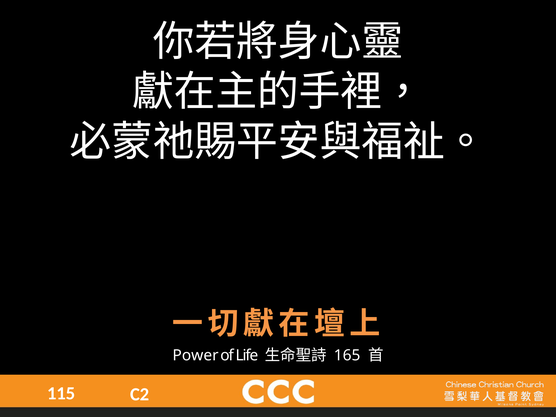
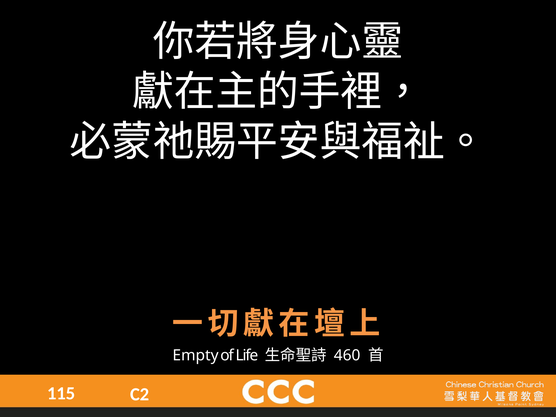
Power: Power -> Empty (196, 355)
165: 165 -> 460 (347, 355)
